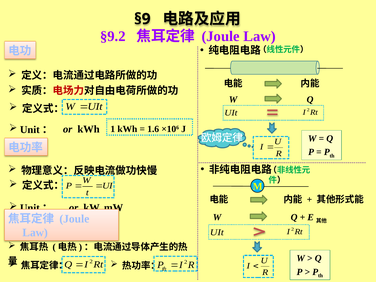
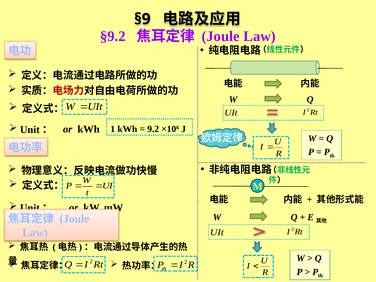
1.6: 1.6 -> 9.2 (153, 129)
